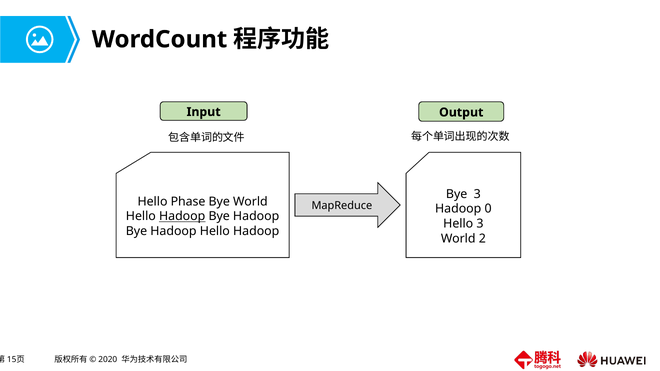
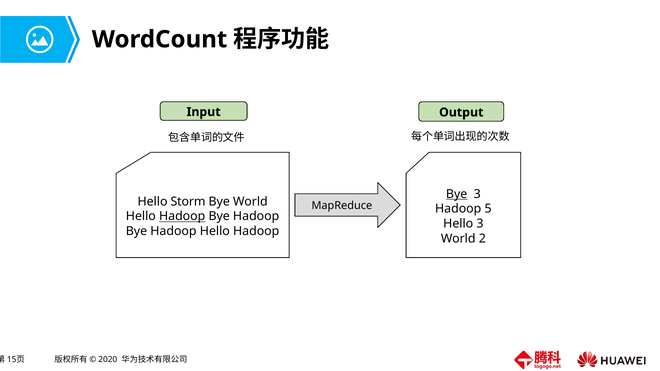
Bye underline: none -> present (457, 194)
Phase: Phase -> Storm (188, 202)
0: 0 -> 5 (488, 209)
